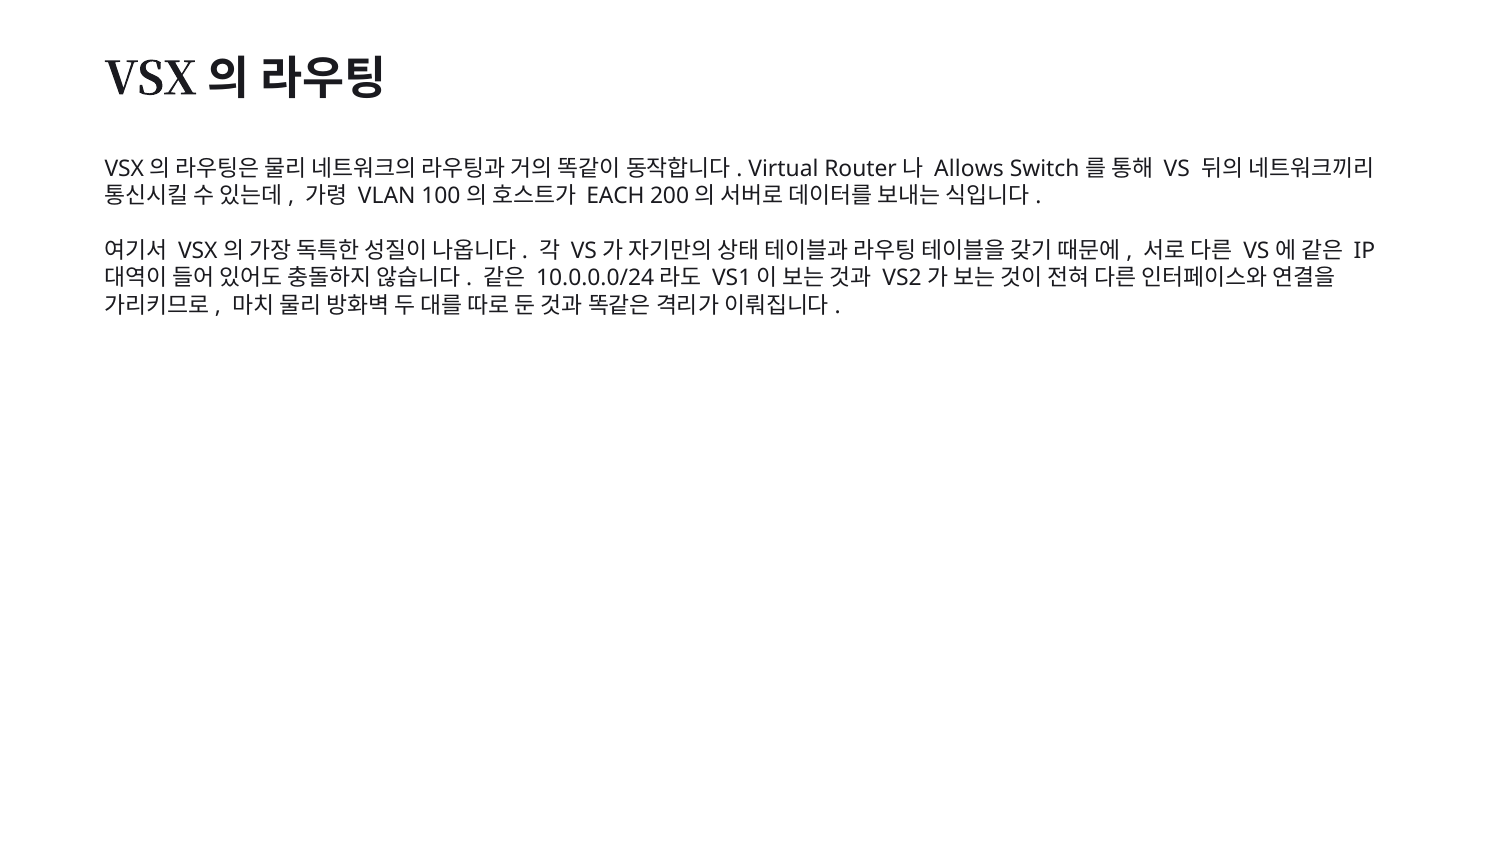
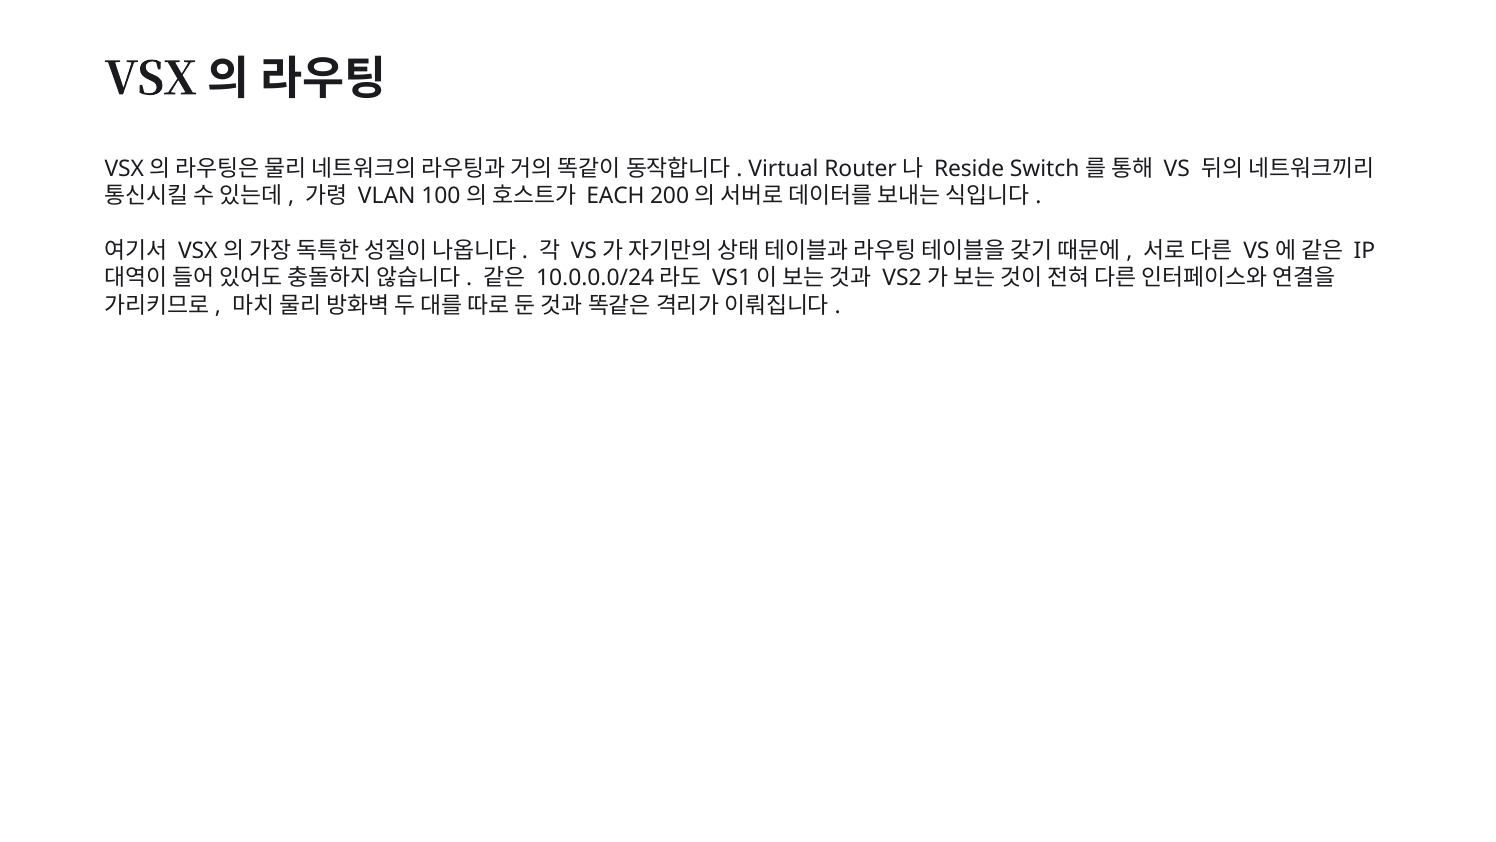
Allows: Allows -> Reside (969, 169)
